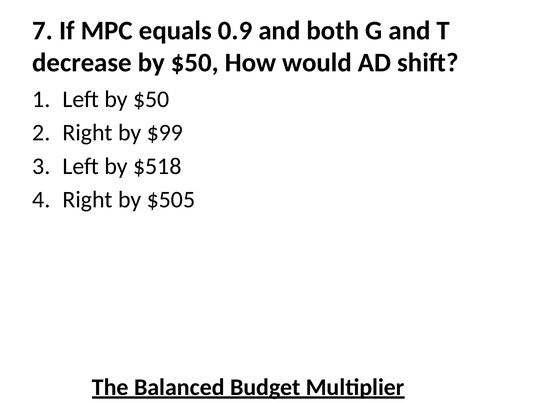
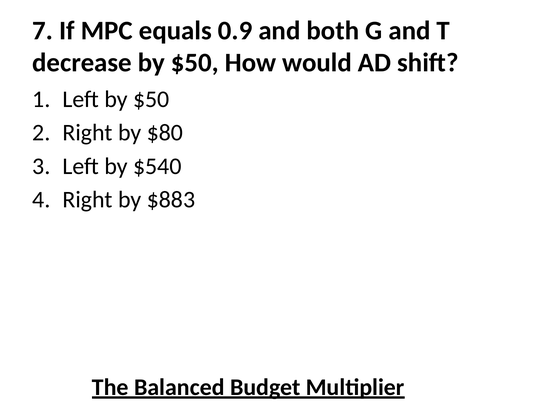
$99: $99 -> $80 (165, 133)
$518: $518 -> $540 (157, 166)
$505: $505 -> $883 (171, 200)
